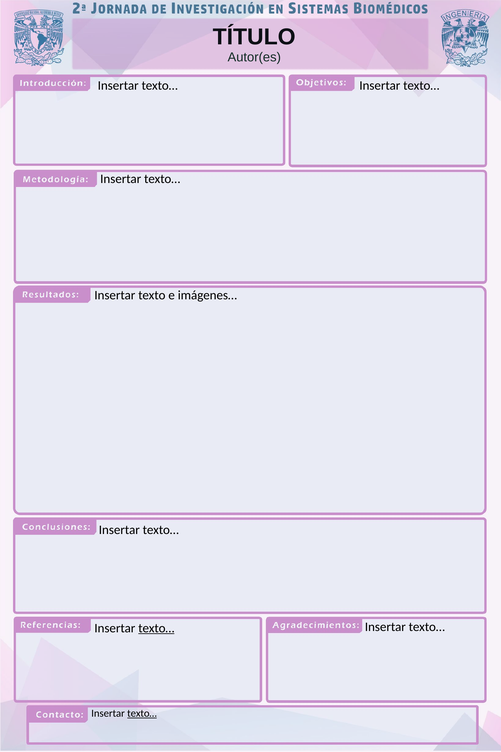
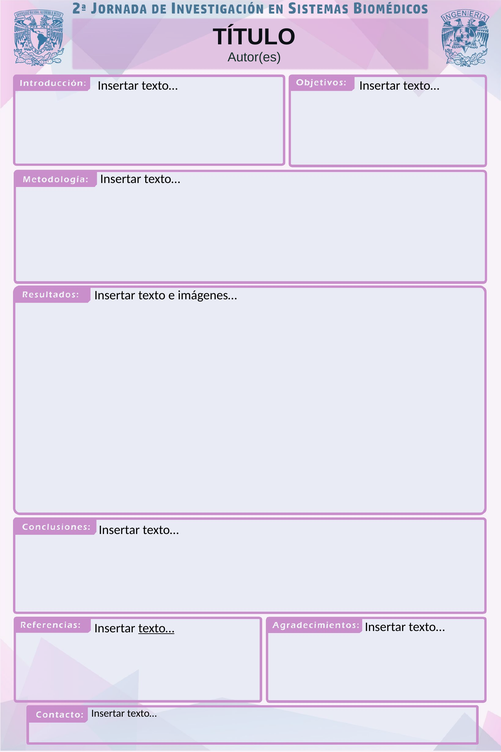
texto… underline: present -> none (142, 713)
